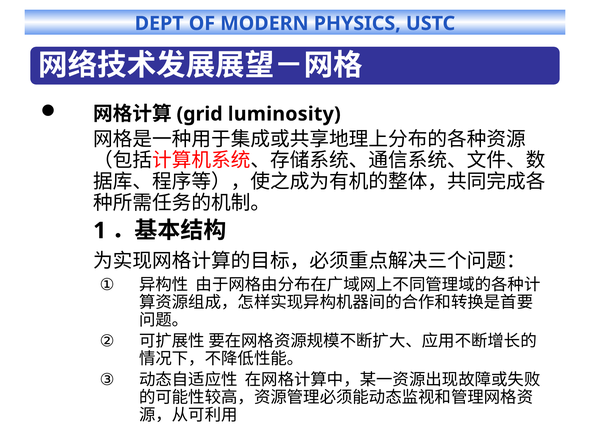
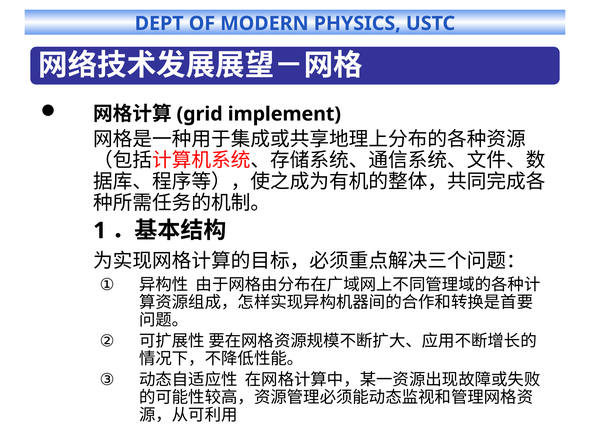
luminosity: luminosity -> implement (284, 114)
